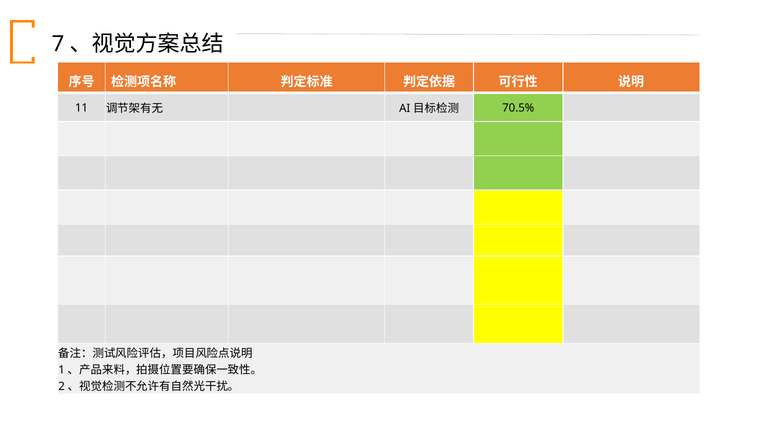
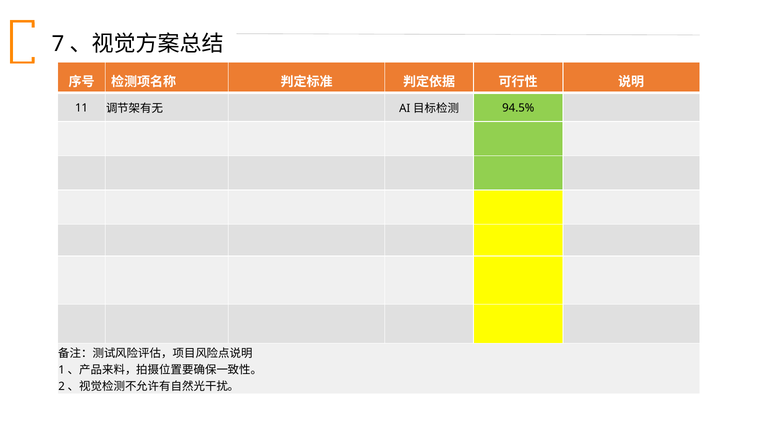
70.5%: 70.5% -> 94.5% (518, 108)
